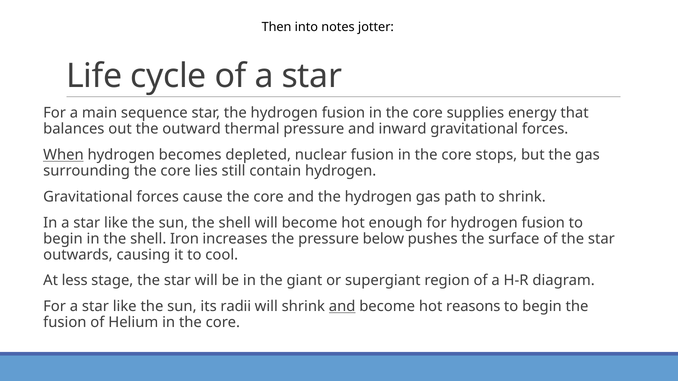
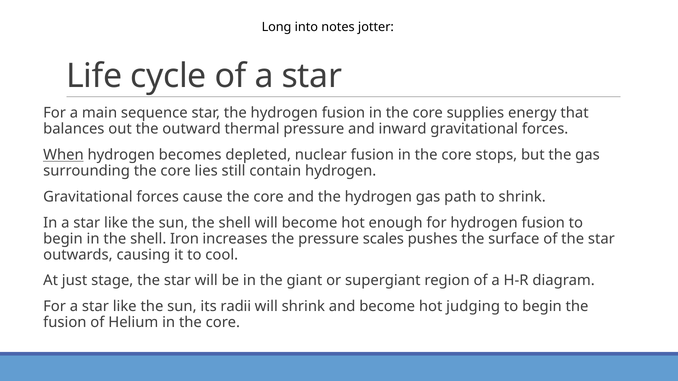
Then: Then -> Long (277, 27)
below: below -> scales (383, 239)
less: less -> just (75, 281)
and underline: present -> none (342, 307)
reasons: reasons -> judging (473, 307)
